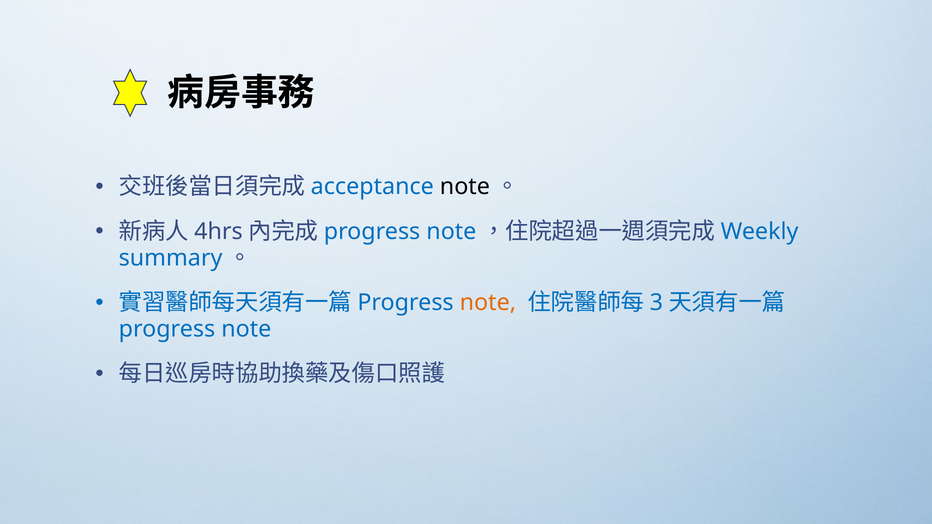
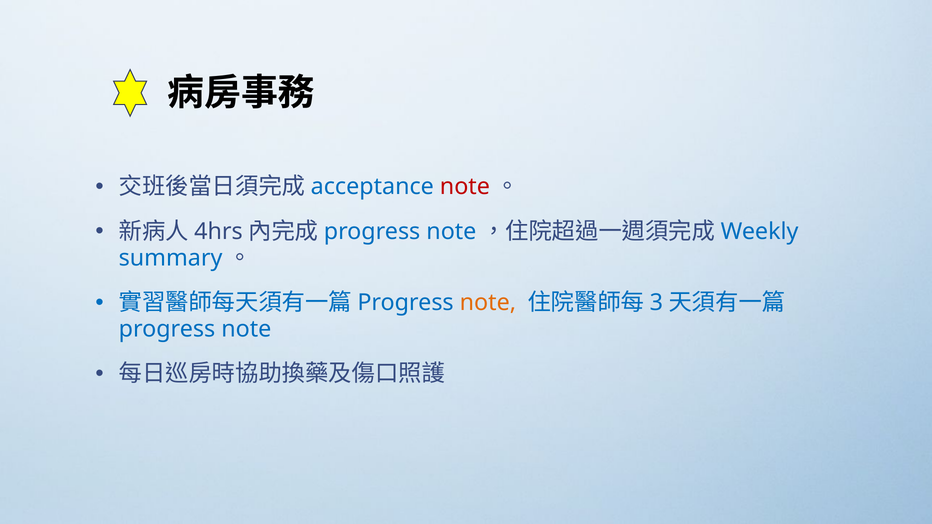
note colour: black -> red (465, 187)
